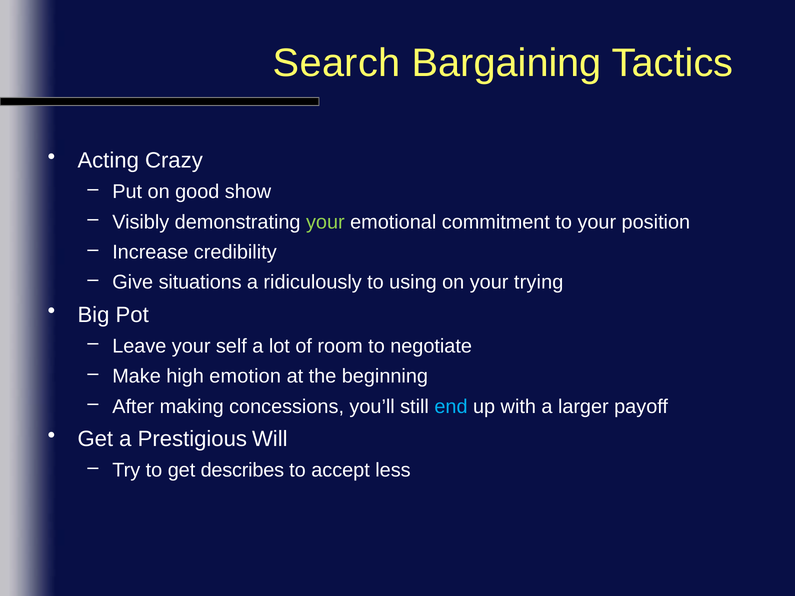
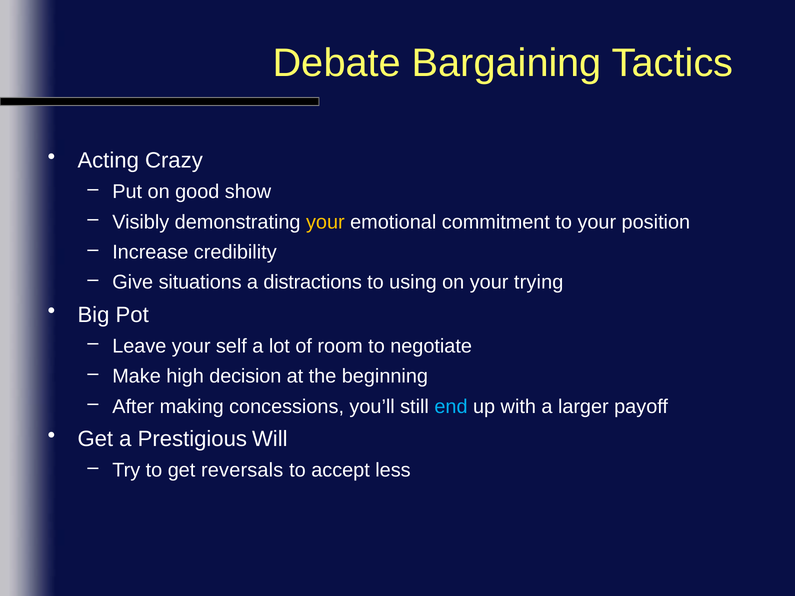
Search: Search -> Debate (337, 63)
your colour: light green -> yellow (325, 222)
ridiculously: ridiculously -> distractions (313, 283)
emotion: emotion -> decision (245, 376)
describes: describes -> reversals (242, 470)
